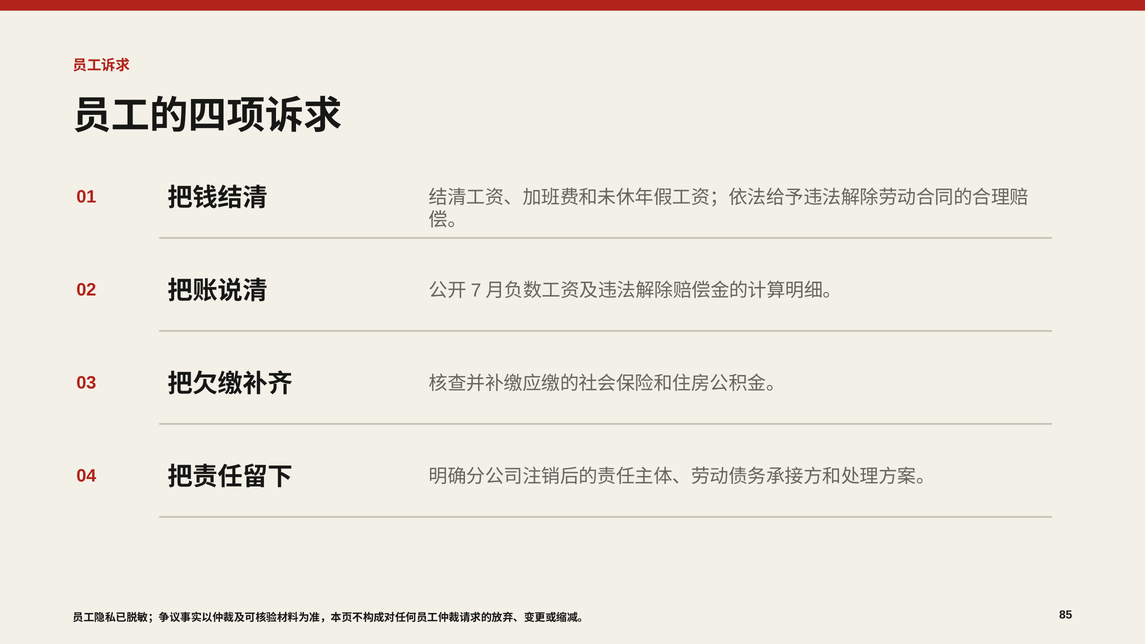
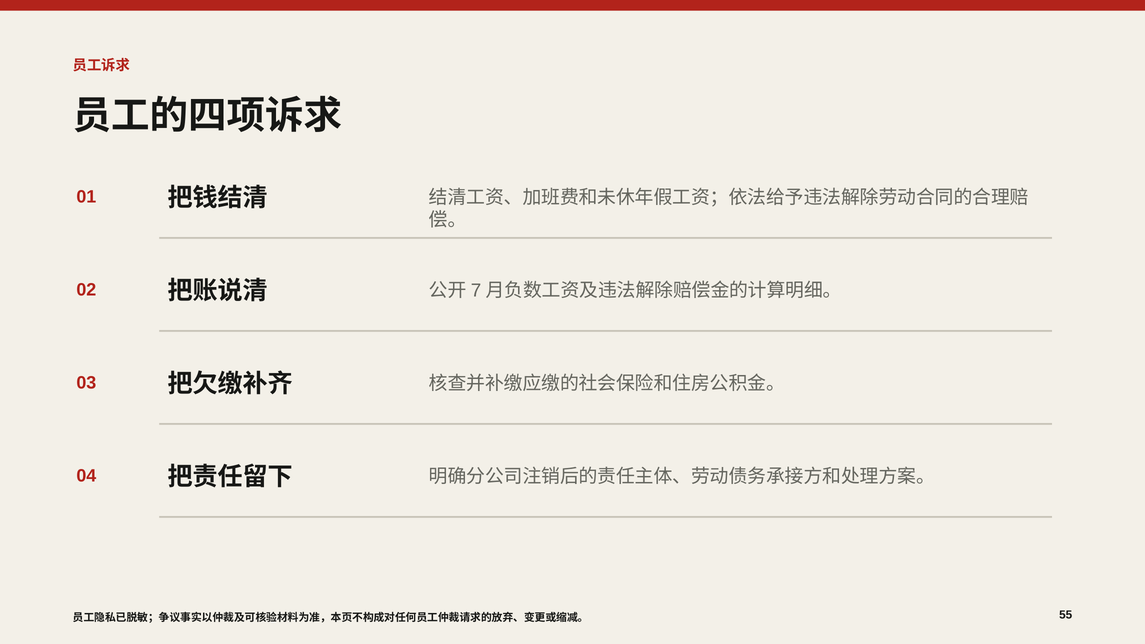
85: 85 -> 55 (1066, 615)
